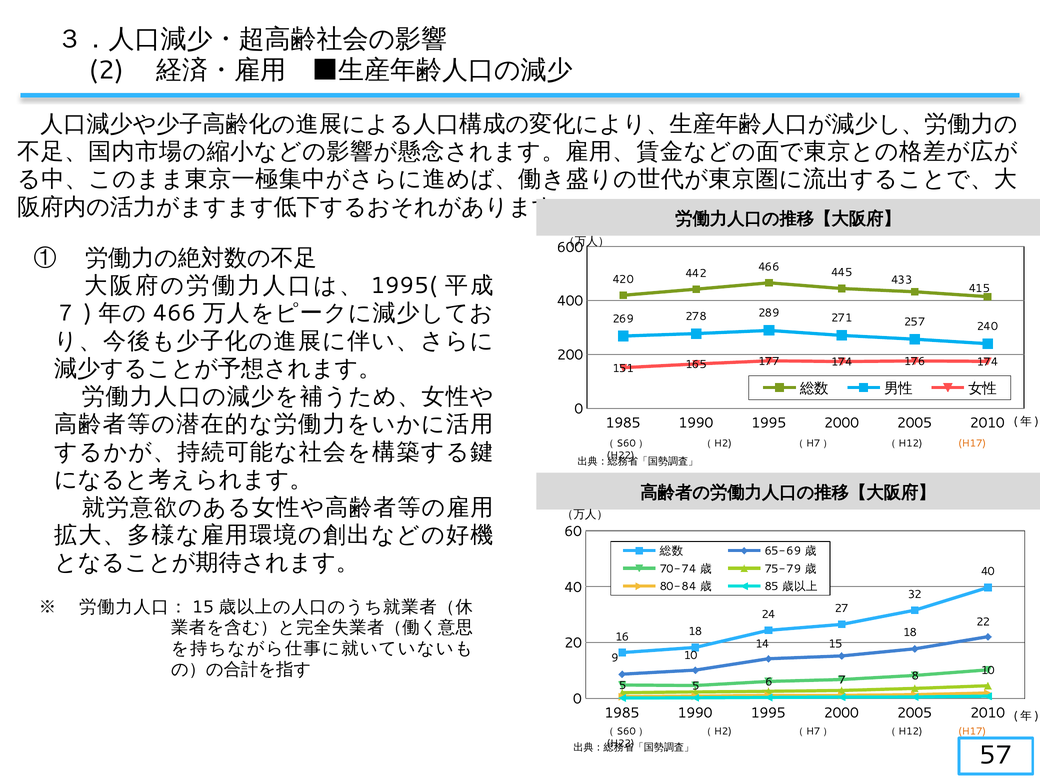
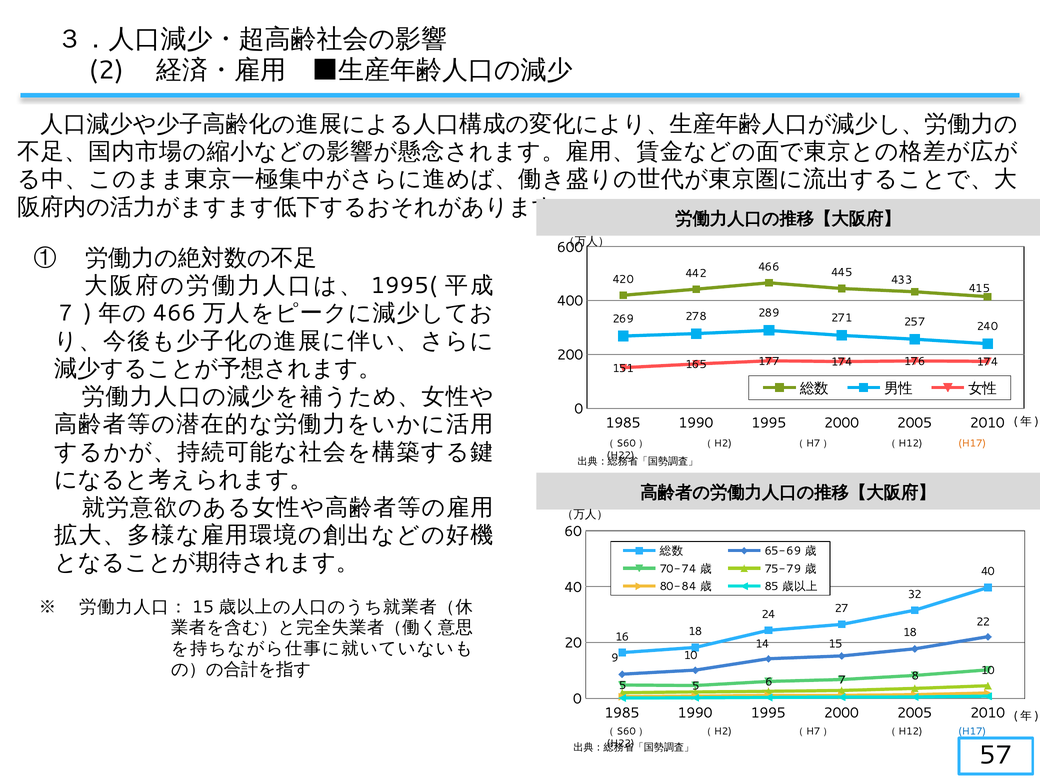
H17 colour: orange -> blue (972, 731)
